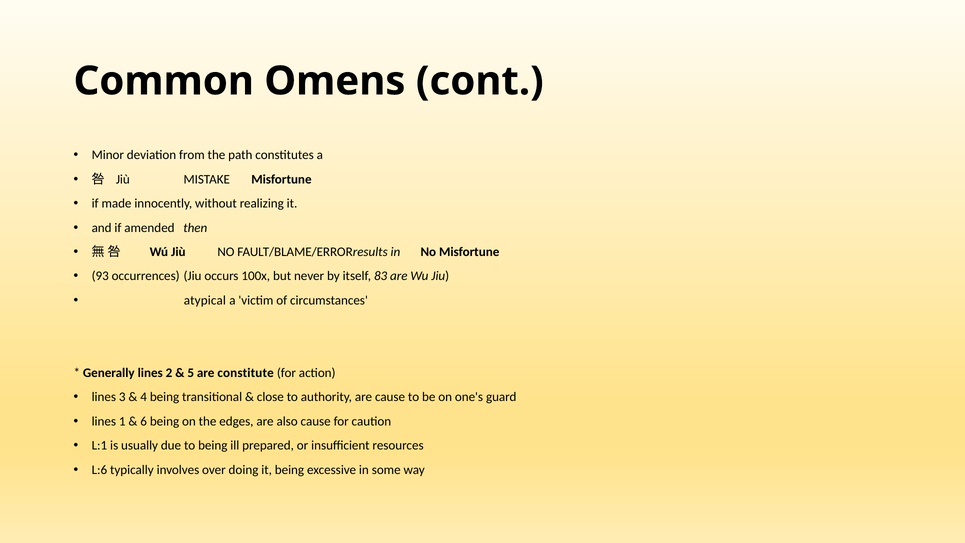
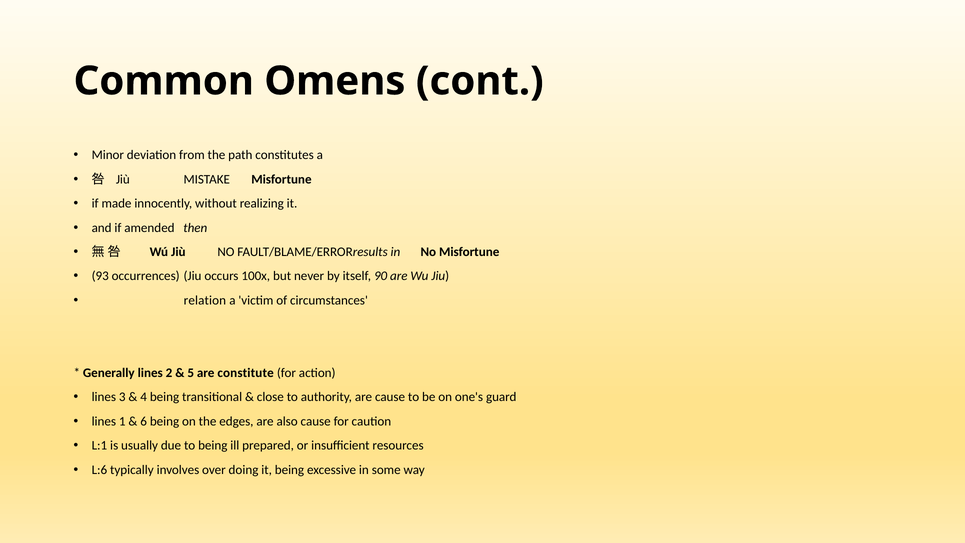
83: 83 -> 90 (381, 276)
atypical: atypical -> relation (205, 300)
